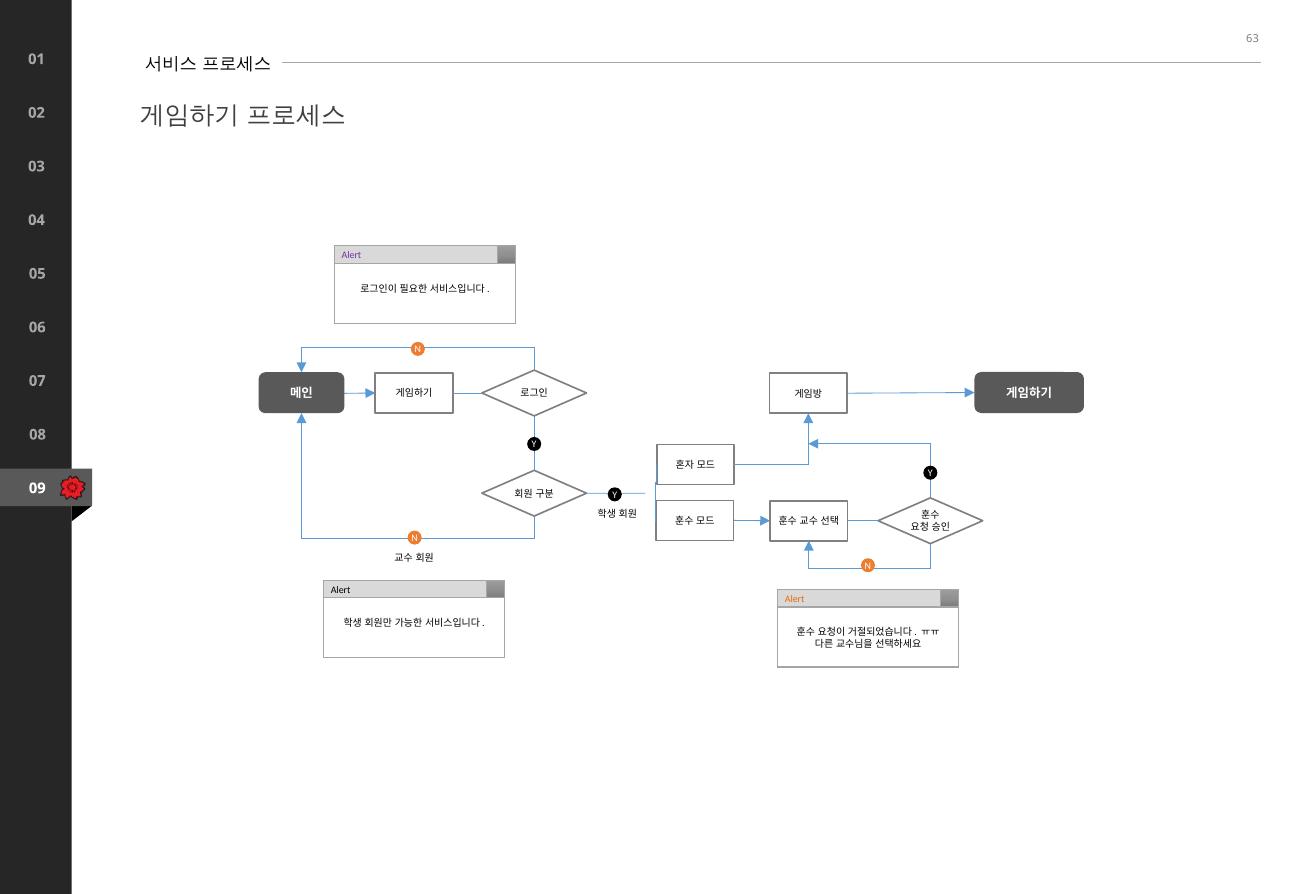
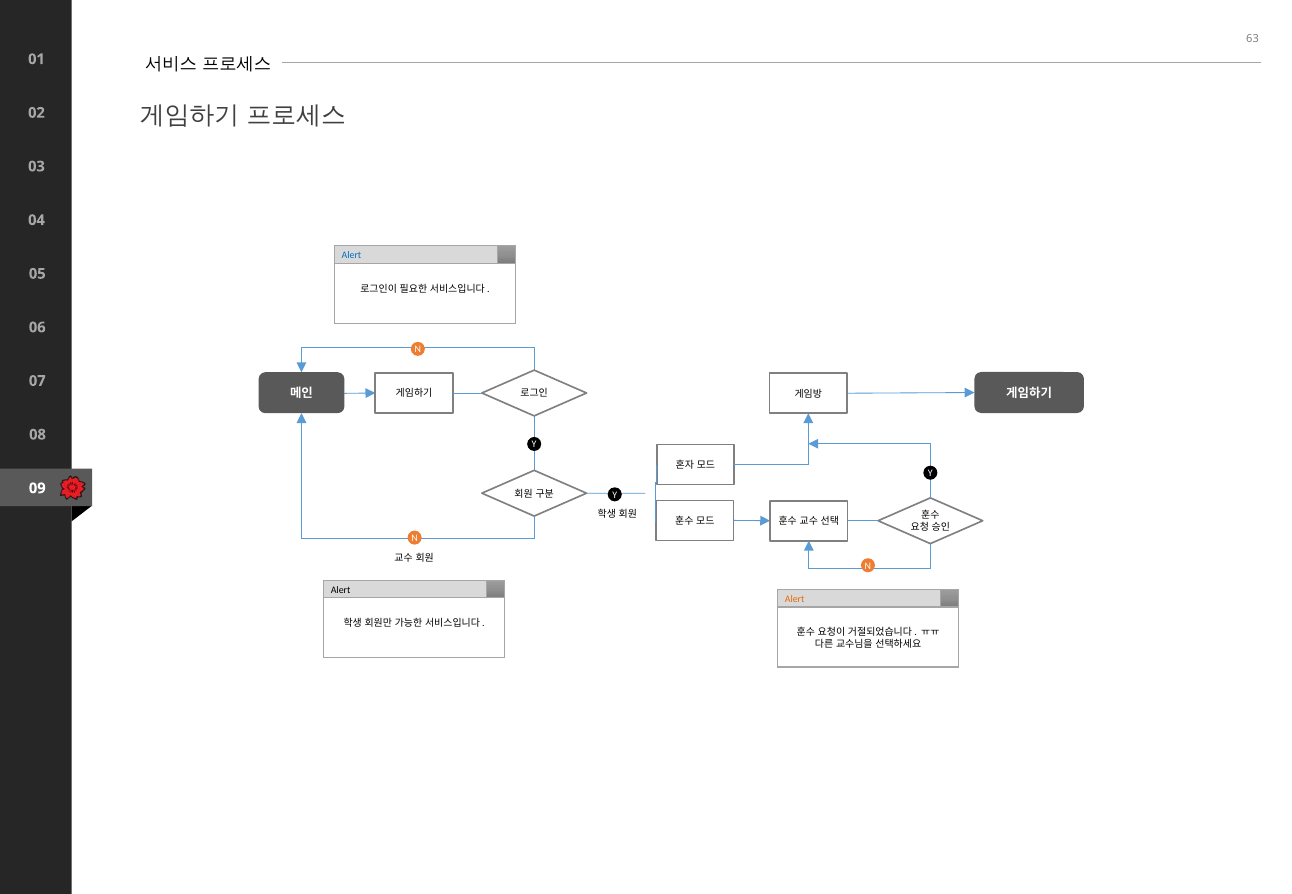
Alert colour: purple -> blue (351, 256)
